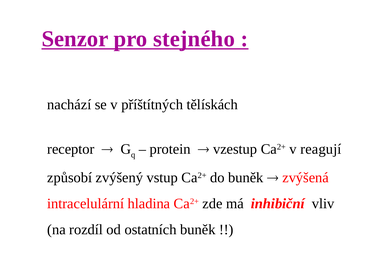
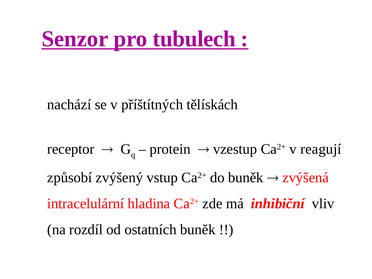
stejného: stejného -> tubulech (194, 39)
